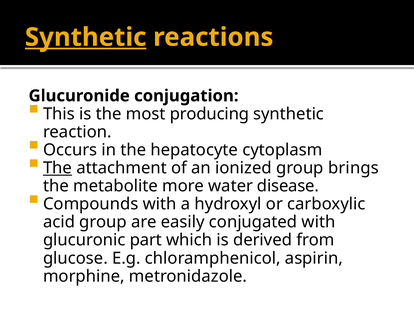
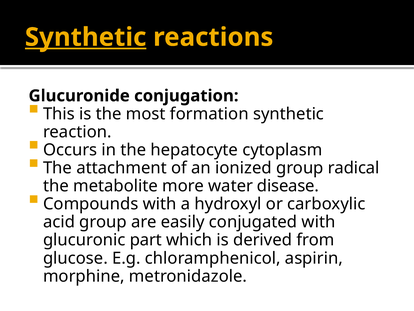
producing: producing -> formation (209, 114)
The underline: present -> none (58, 168)
brings: brings -> radical (354, 168)
